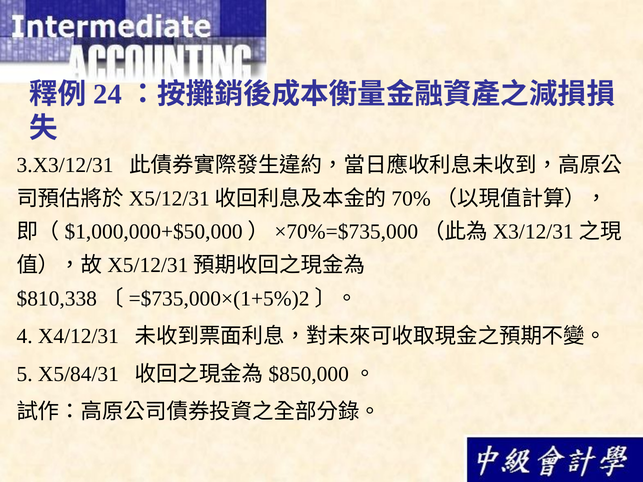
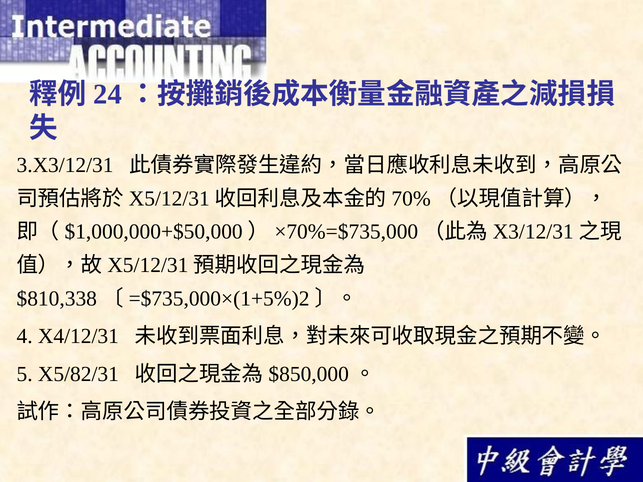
X5/84/31: X5/84/31 -> X5/82/31 (78, 374)
